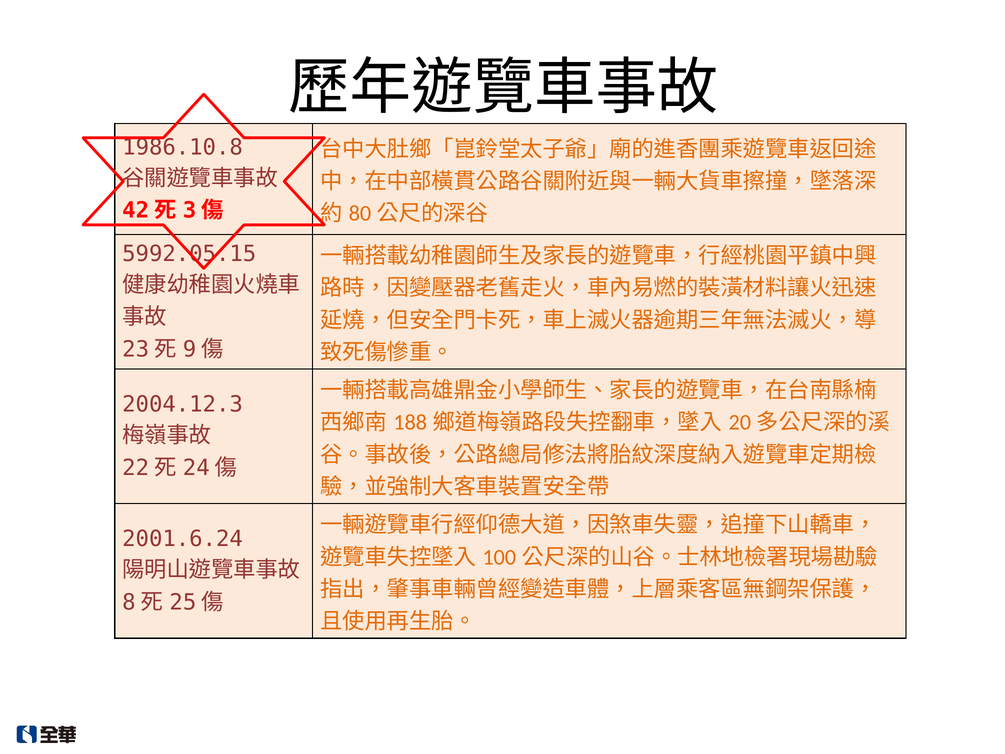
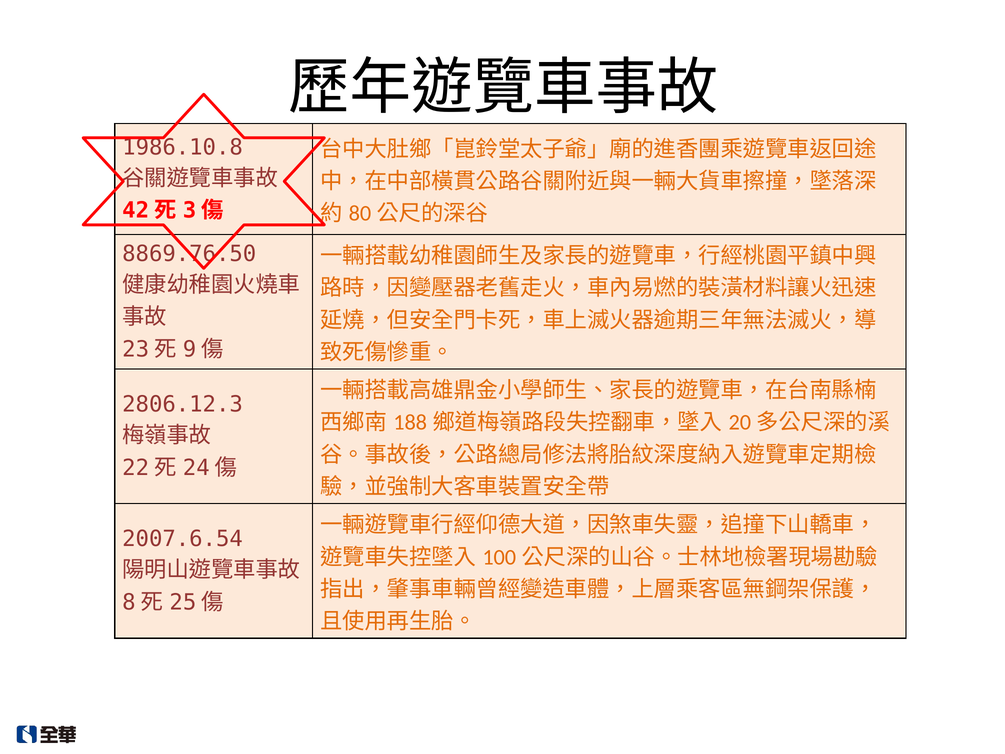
5992.05.15: 5992.05.15 -> 8869.76.50 (189, 254)
2004.12.3: 2004.12.3 -> 2806.12.3 (183, 404)
2001.6.24: 2001.6.24 -> 2007.6.54 (183, 539)
